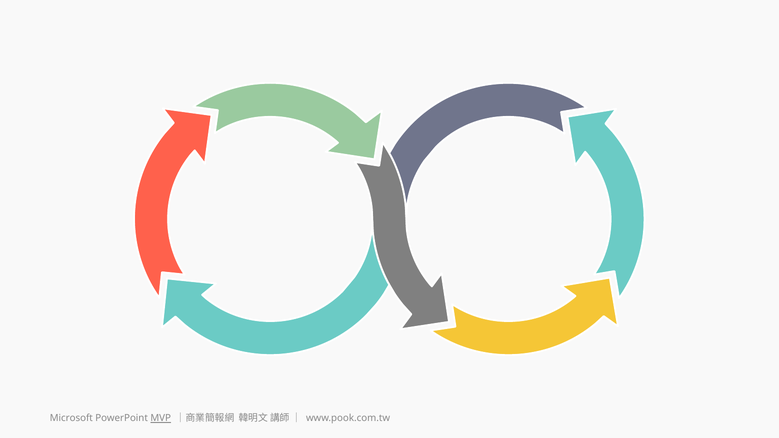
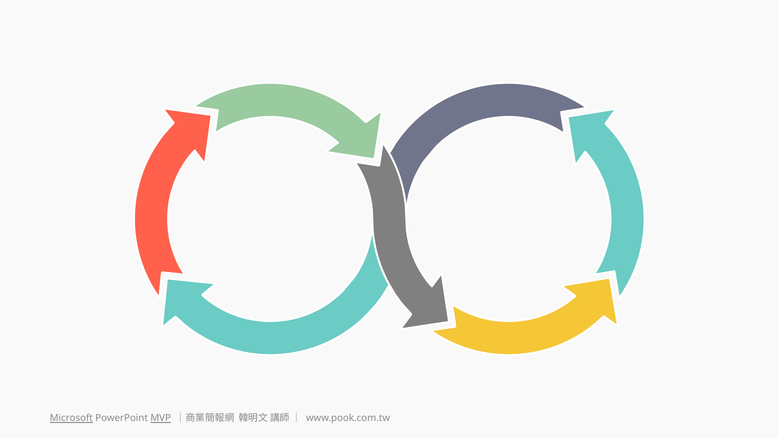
Microsoft underline: none -> present (71, 418)
